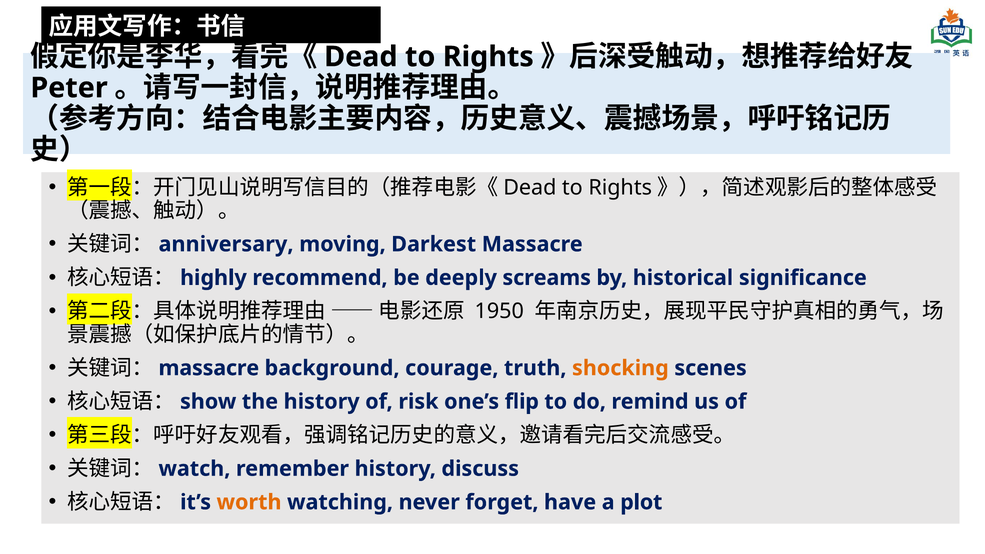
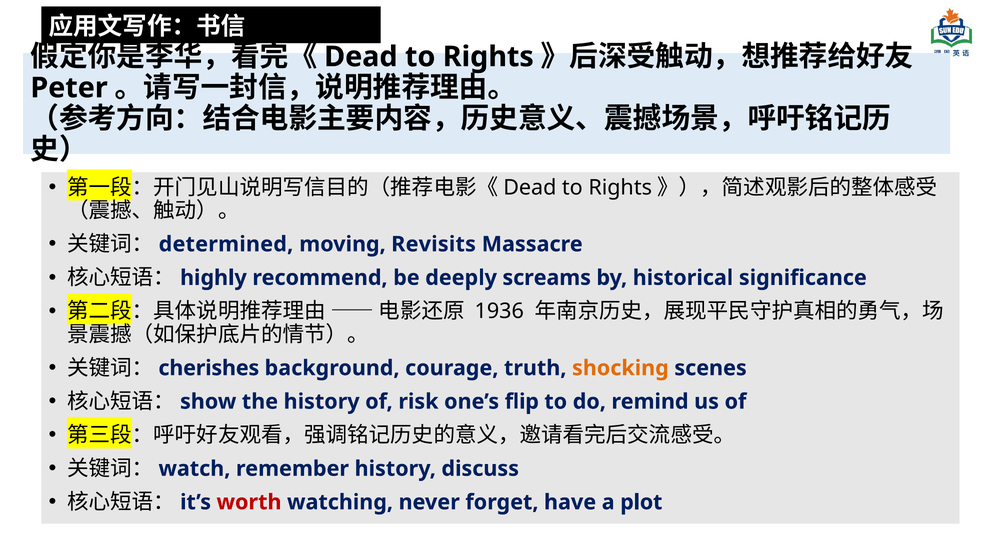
anniversary: anniversary -> determined (226, 244)
Darkest: Darkest -> Revisits (434, 244)
1950: 1950 -> 1936 (499, 311)
massacre: massacre -> cherishes (209, 368)
worth colour: orange -> red (249, 502)
